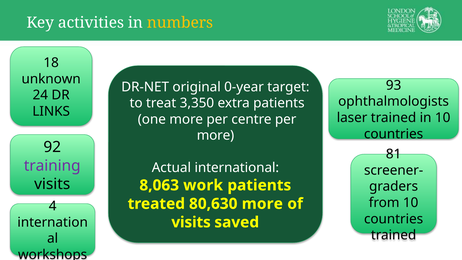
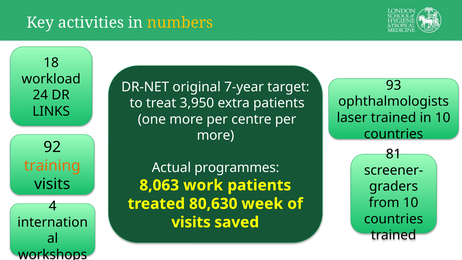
unknown: unknown -> workload (51, 79)
0-year: 0-year -> 7-year (244, 87)
3,350: 3,350 -> 3,950 (197, 103)
training colour: purple -> orange (52, 166)
international: international -> programmes (237, 168)
80,630 more: more -> week (262, 204)
